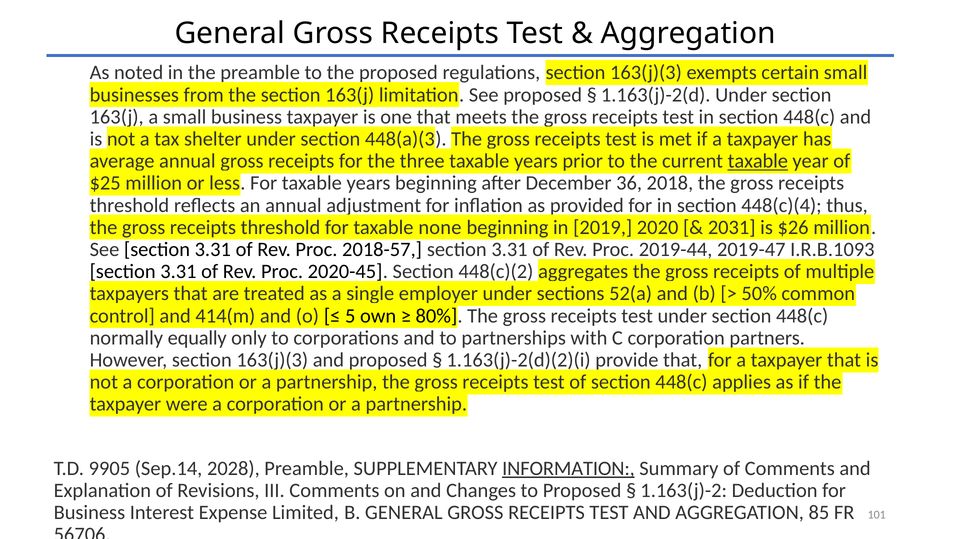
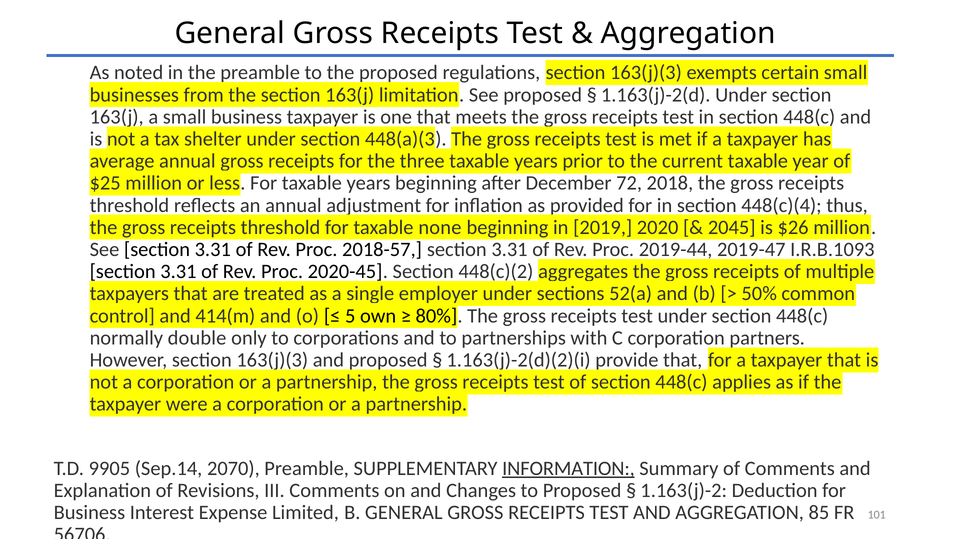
taxable underline: present -> none (758, 161)
36: 36 -> 72 (629, 183)
2031: 2031 -> 2045 (732, 228)
equally: equally -> double (197, 338)
2028: 2028 -> 2070 (233, 469)
